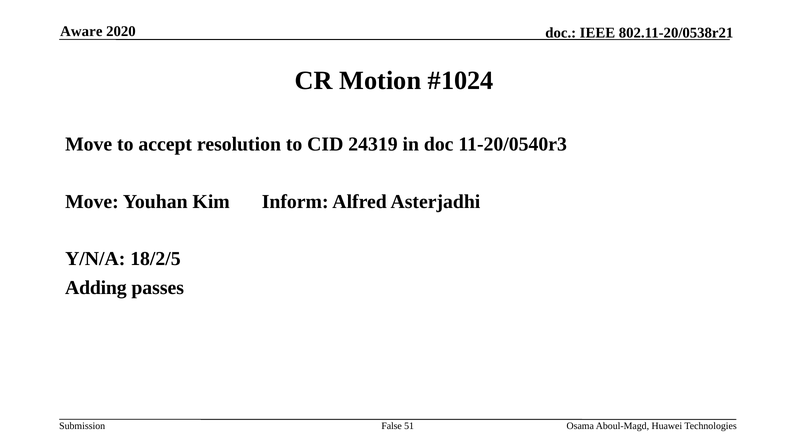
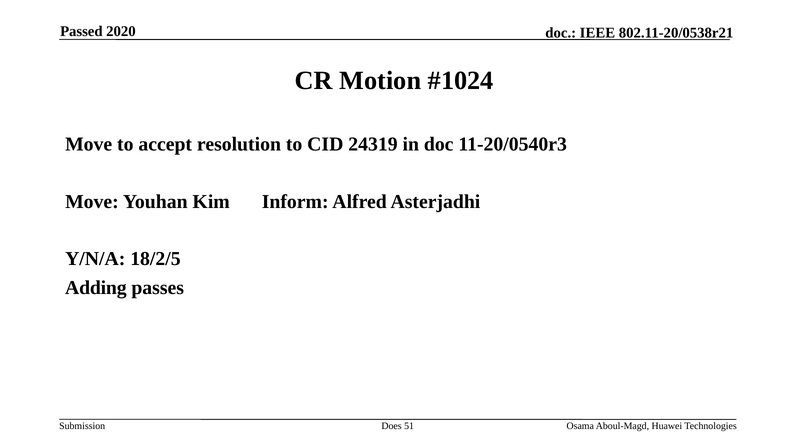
Aware: Aware -> Passed (81, 31)
False: False -> Does (392, 426)
